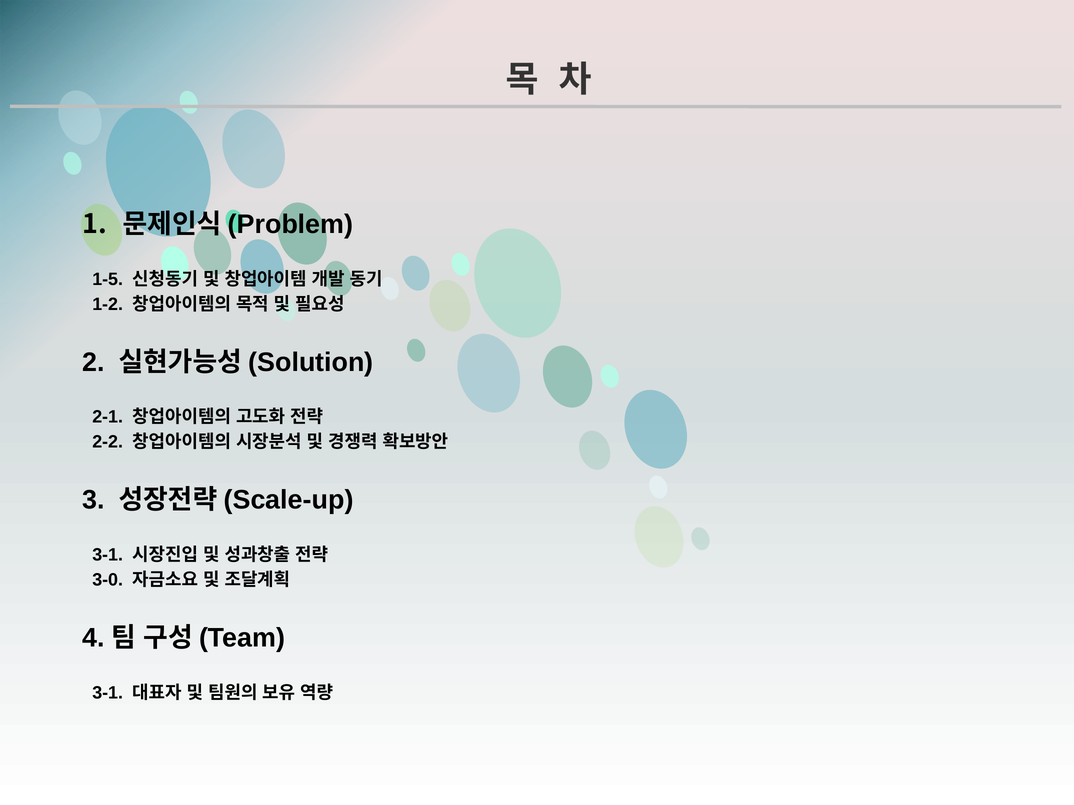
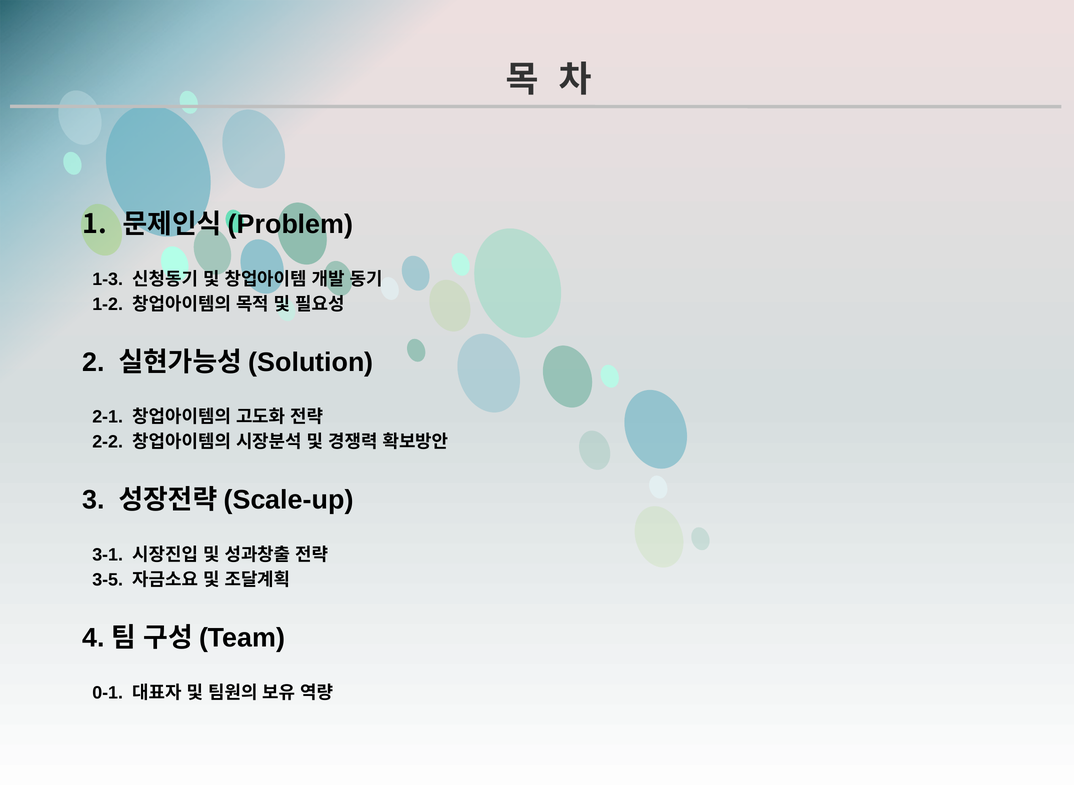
1-5: 1-5 -> 1-3 (108, 279)
3-0: 3-0 -> 3-5 (108, 580)
3-1: 3-1 -> 0-1 (108, 693)
